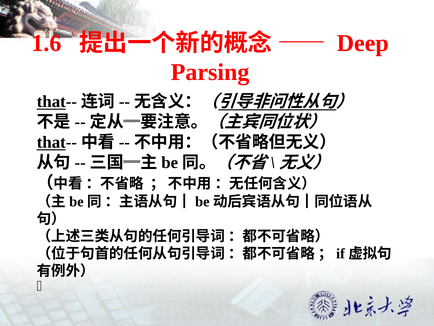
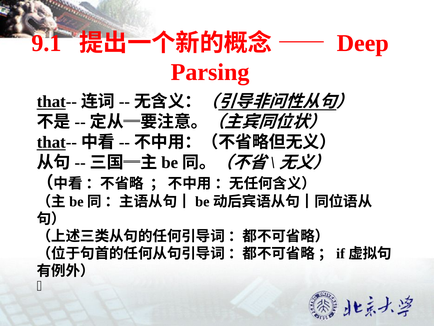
1.6: 1.6 -> 9.1 (46, 43)
